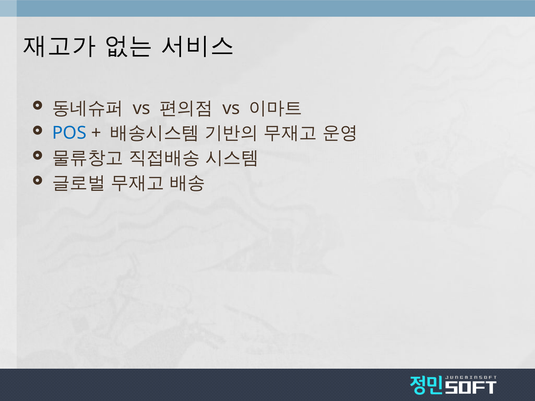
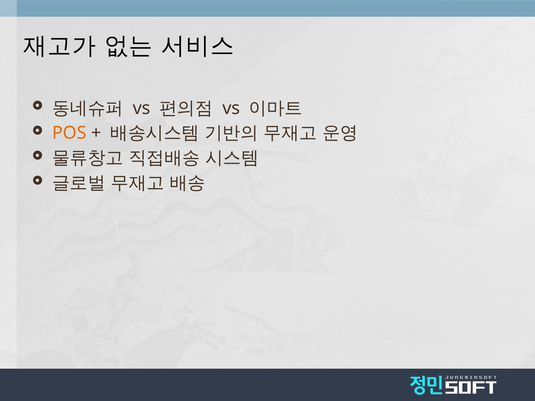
POS colour: blue -> orange (69, 133)
